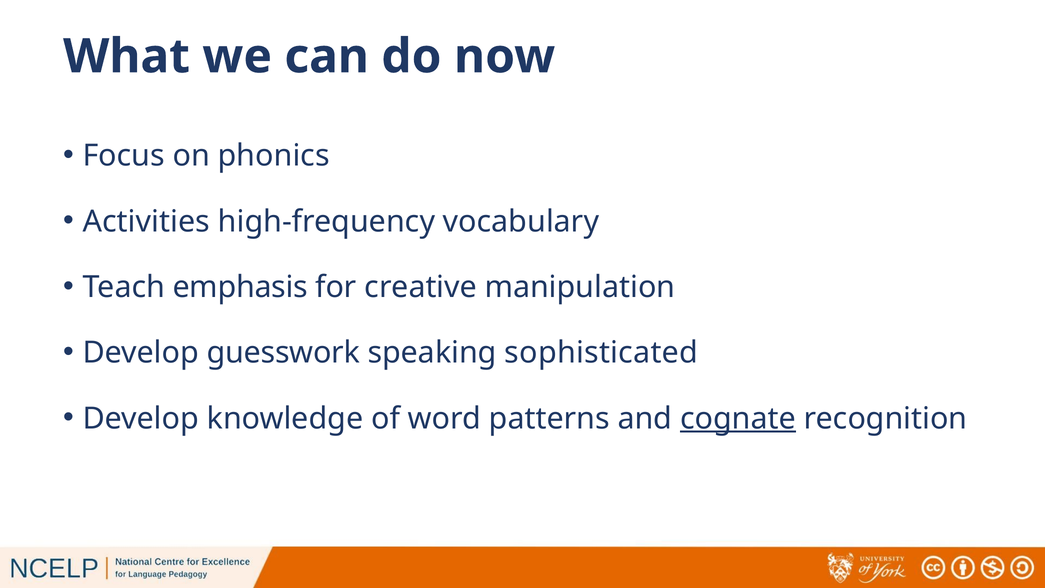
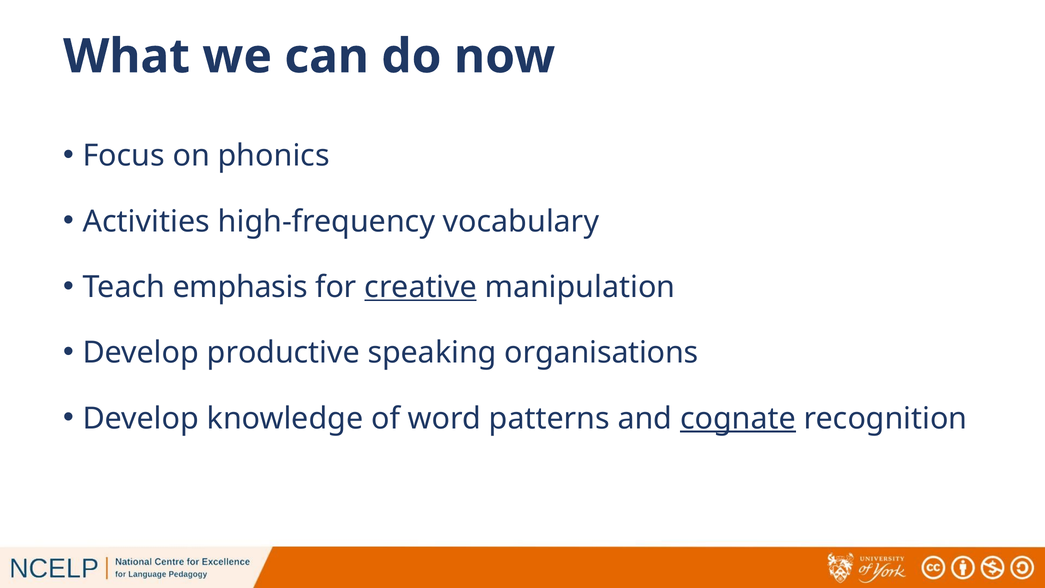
creative underline: none -> present (421, 287)
guesswork: guesswork -> productive (283, 353)
sophisticated: sophisticated -> organisations (602, 353)
